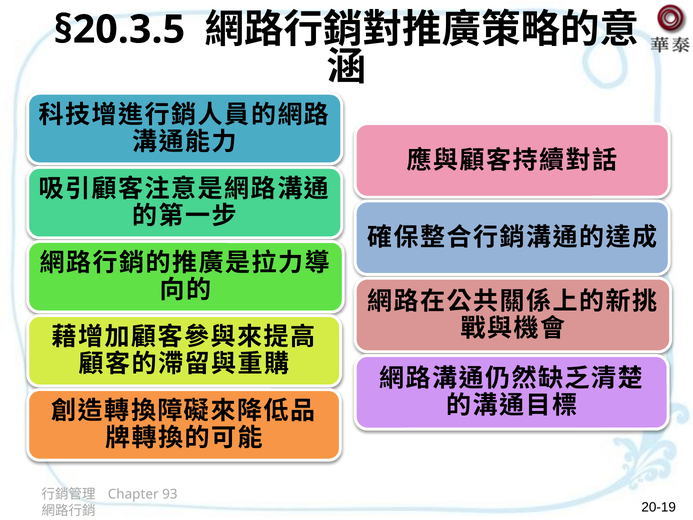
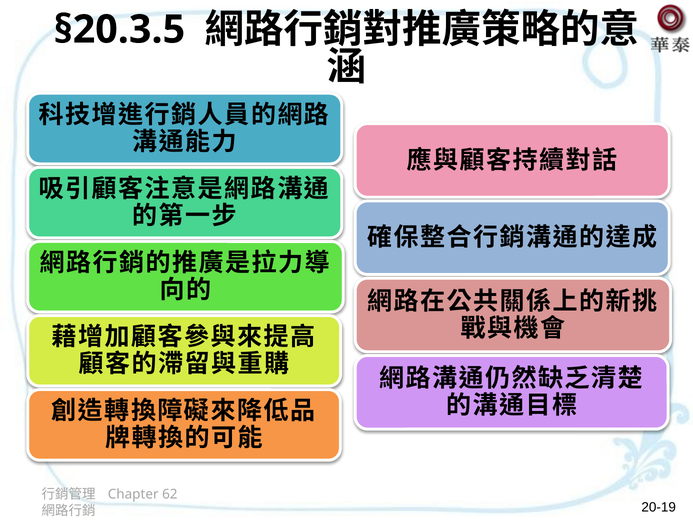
93: 93 -> 62 (170, 494)
